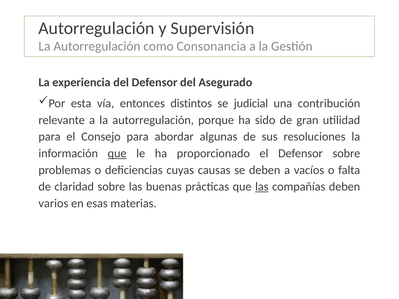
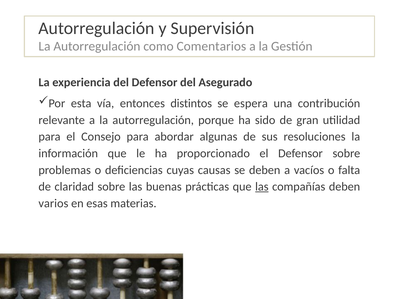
Consonancia: Consonancia -> Comentarios (211, 46)
judicial: judicial -> espera (251, 103)
que underline: present -> none (117, 153)
